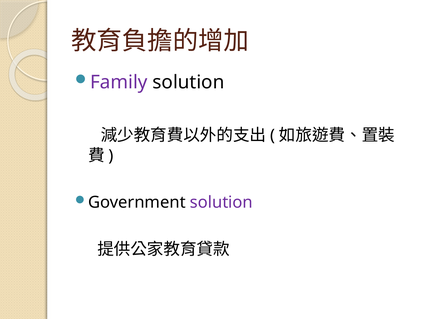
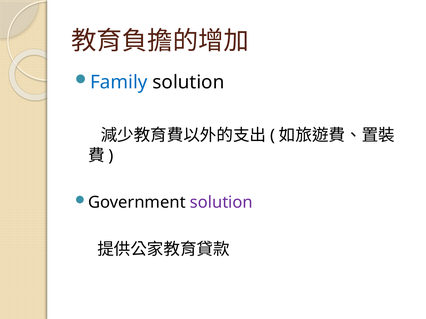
Family colour: purple -> blue (119, 82)
